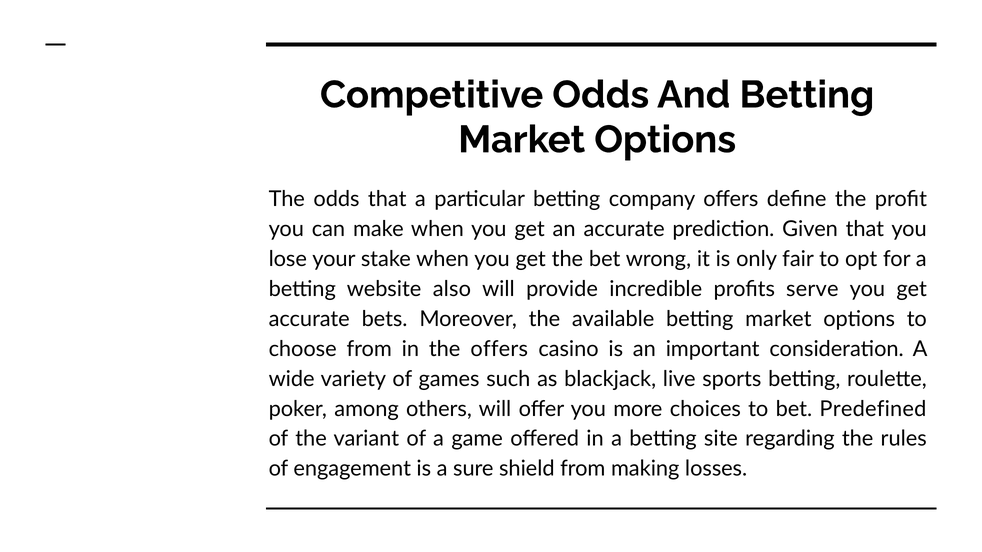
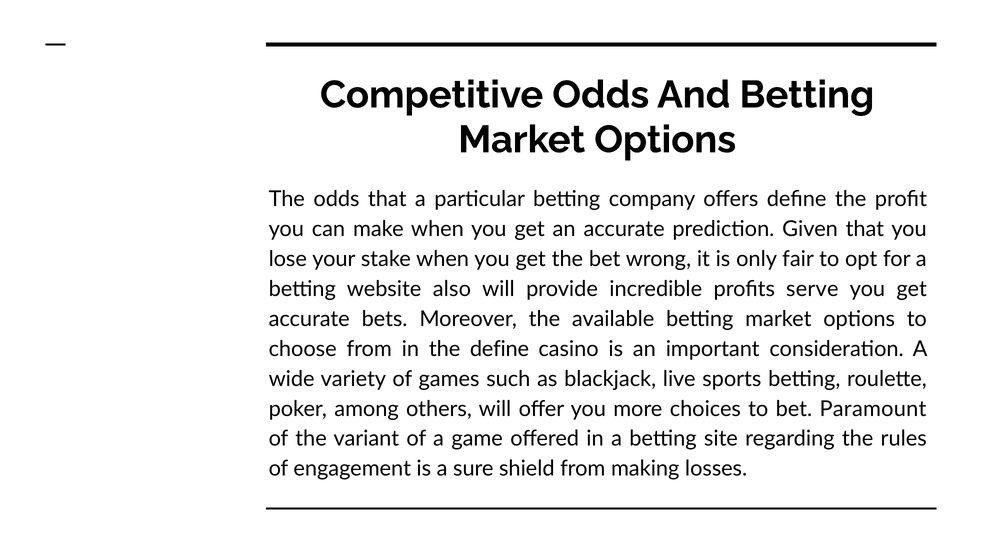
the offers: offers -> define (499, 349)
Predefined: Predefined -> Paramount (873, 409)
